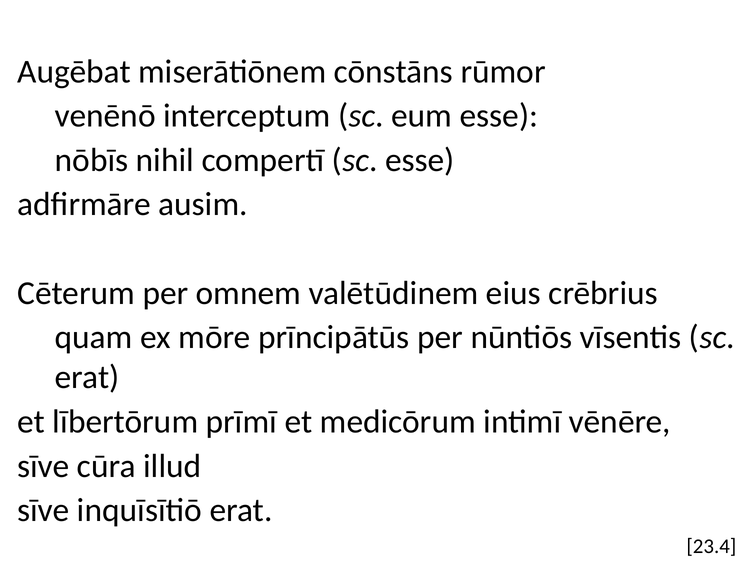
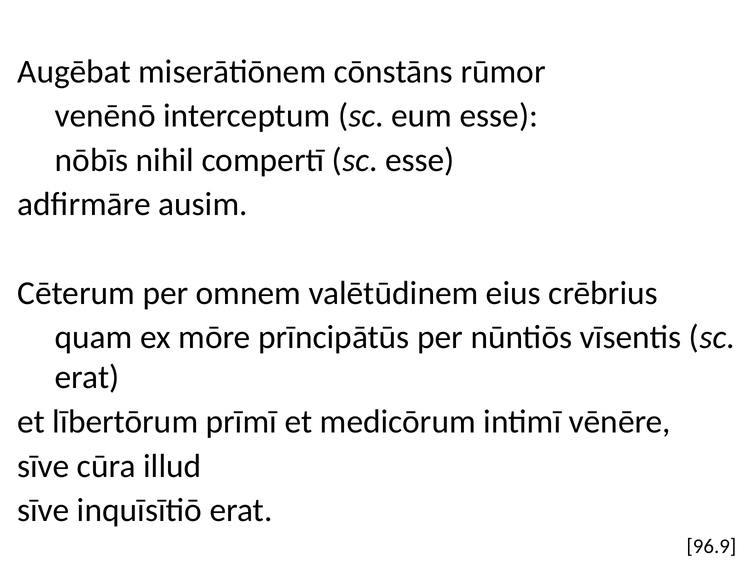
23.4: 23.4 -> 96.9 (711, 546)
